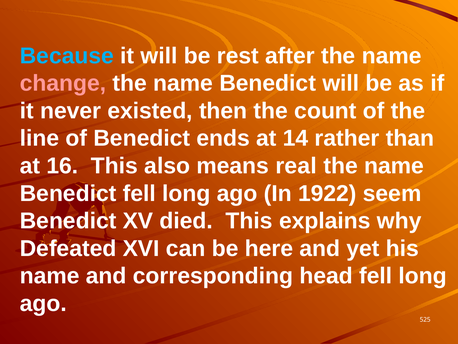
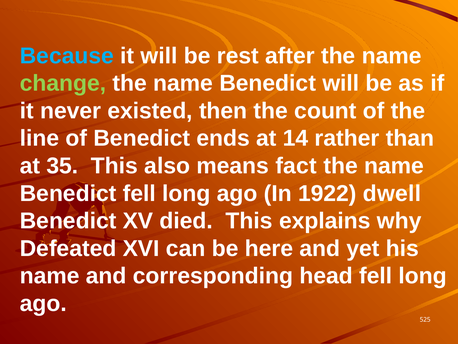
change colour: pink -> light green (63, 83)
16: 16 -> 35 (62, 166)
real: real -> fact (296, 166)
seem: seem -> dwell (392, 193)
